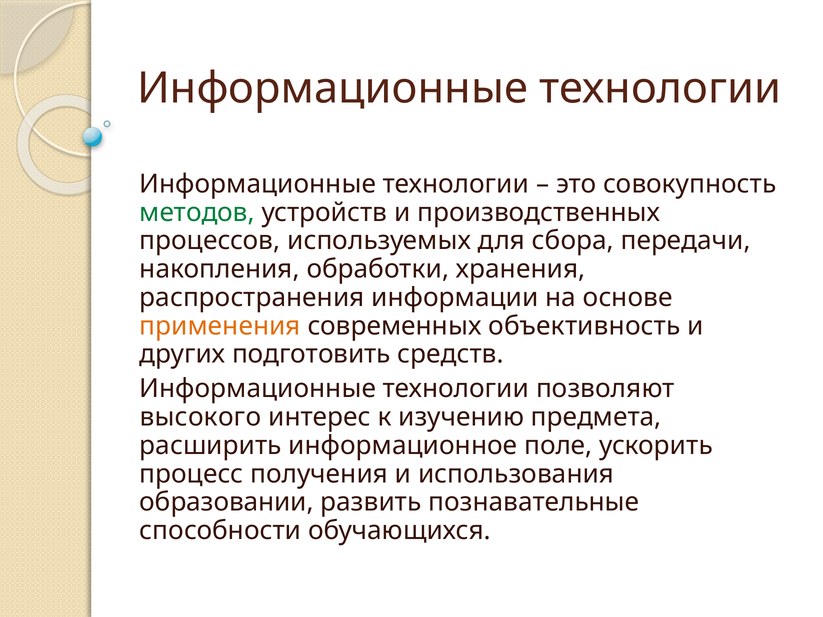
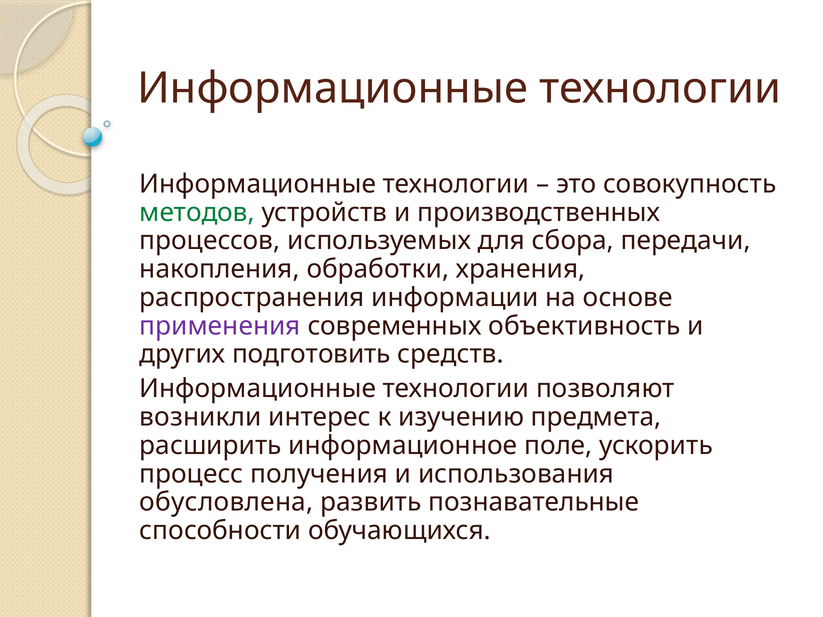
применения colour: orange -> purple (220, 326)
высокого: высокого -> возникли (201, 417)
образовании: образовании -> обусловлена (226, 502)
